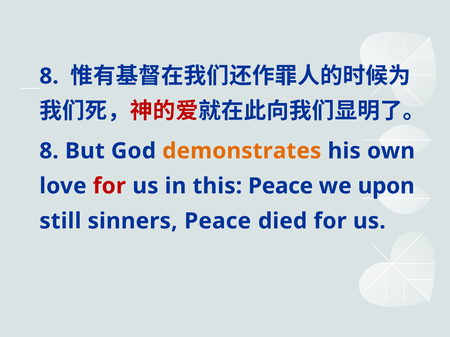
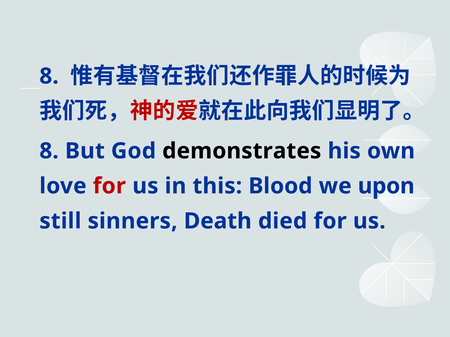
demonstrates colour: orange -> black (242, 151)
this Peace: Peace -> Blood (280, 186)
sinners Peace: Peace -> Death (218, 221)
